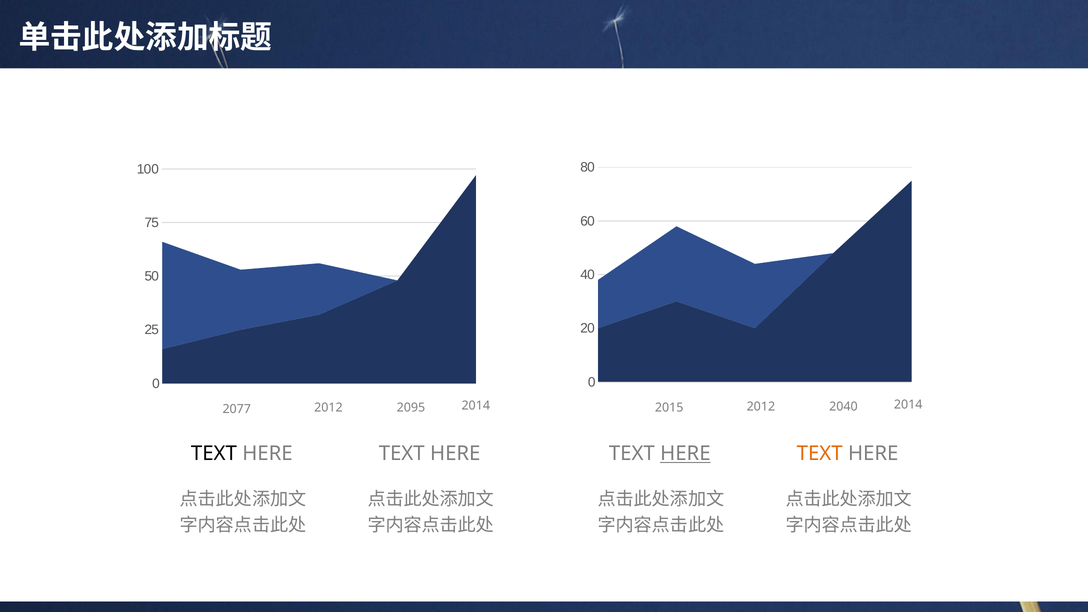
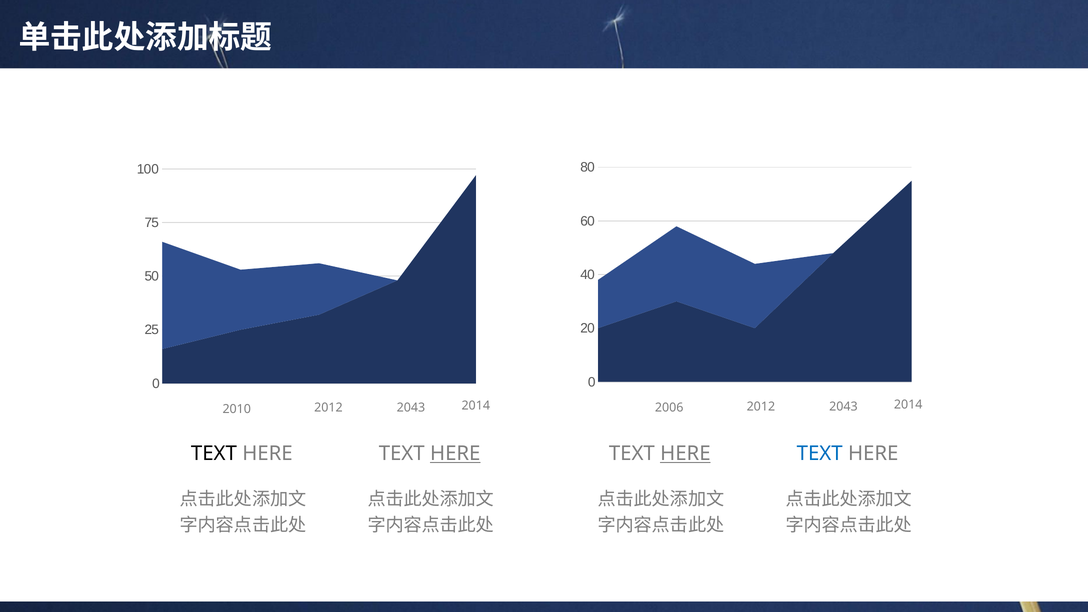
2077: 2077 -> 2010 (237, 409)
2095: 2095 -> 2043 (411, 408)
2015: 2015 -> 2006 (669, 408)
2040: 2040 -> 2043 (843, 407)
HERE underline: none -> present (455, 454)
TEXT colour: orange -> blue (820, 454)
